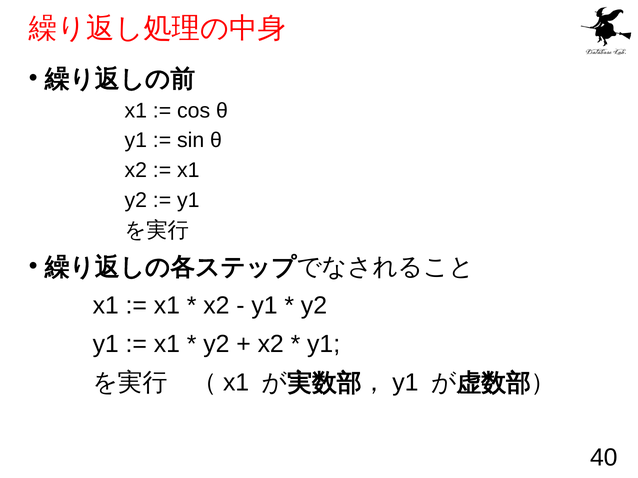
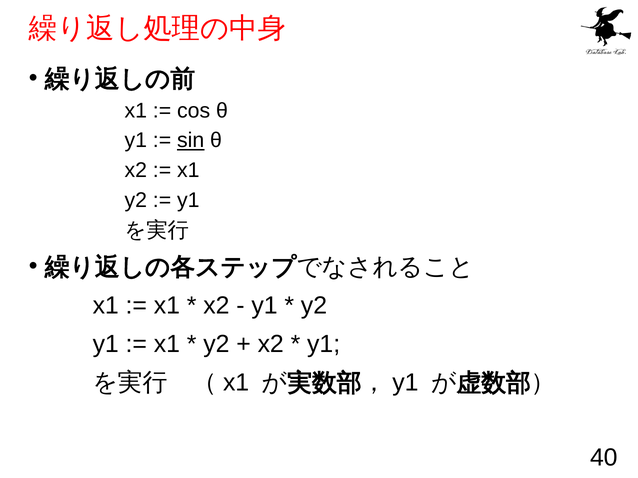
sin underline: none -> present (191, 141)
